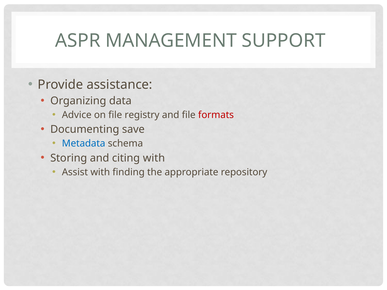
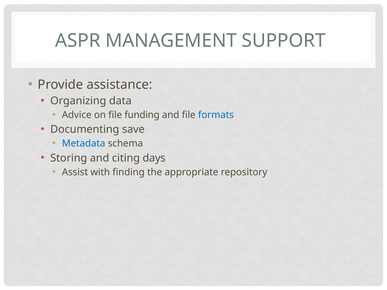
registry: registry -> funding (142, 115)
formats colour: red -> blue (216, 115)
citing with: with -> days (154, 158)
